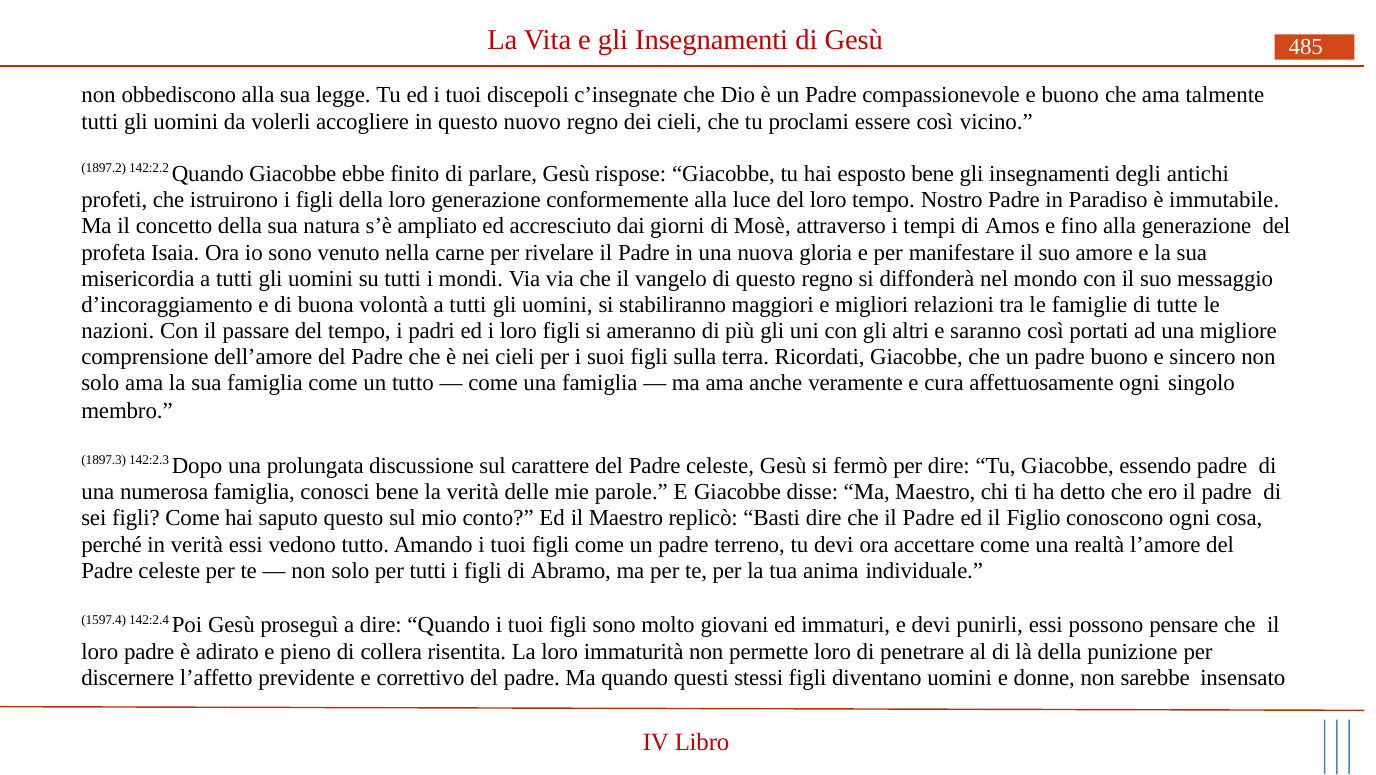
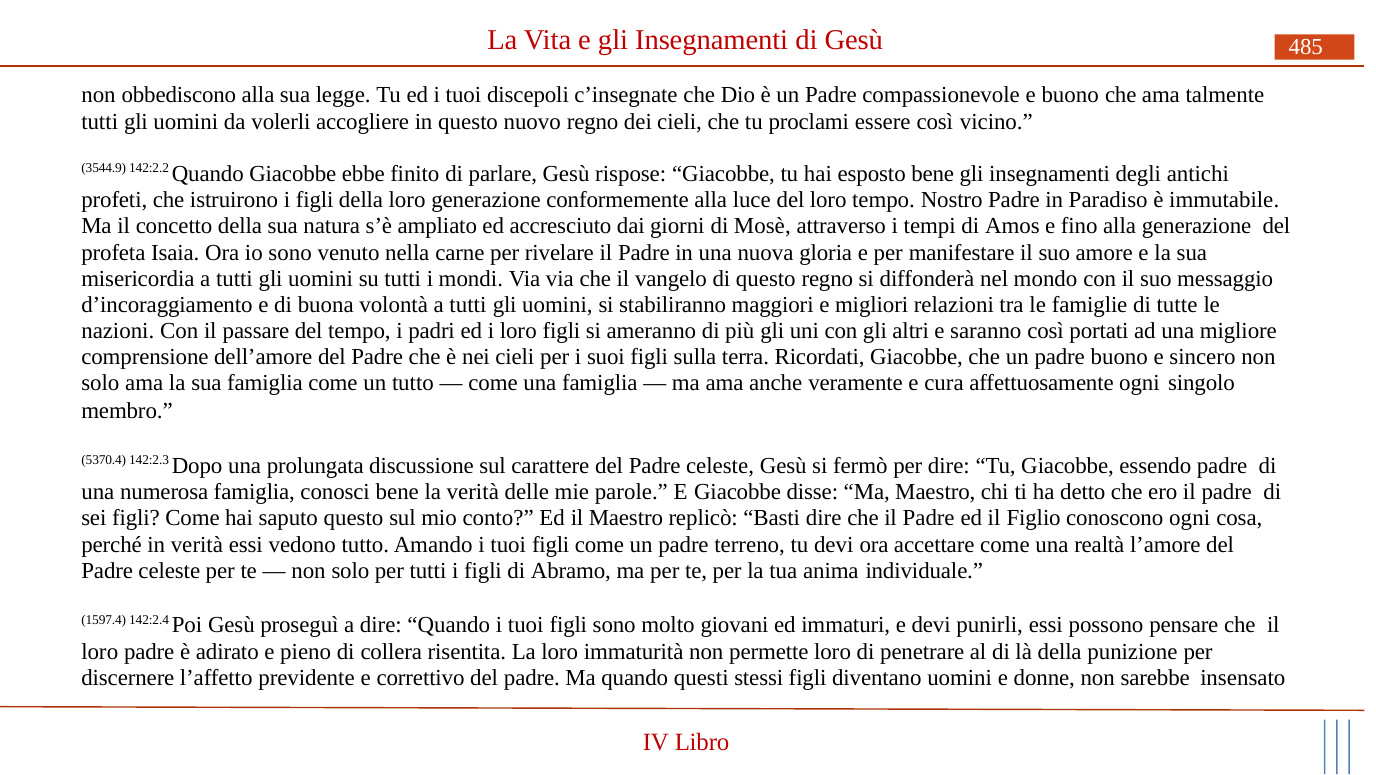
1897.2: 1897.2 -> 3544.9 (104, 169)
1897.3: 1897.3 -> 5370.4 (104, 460)
